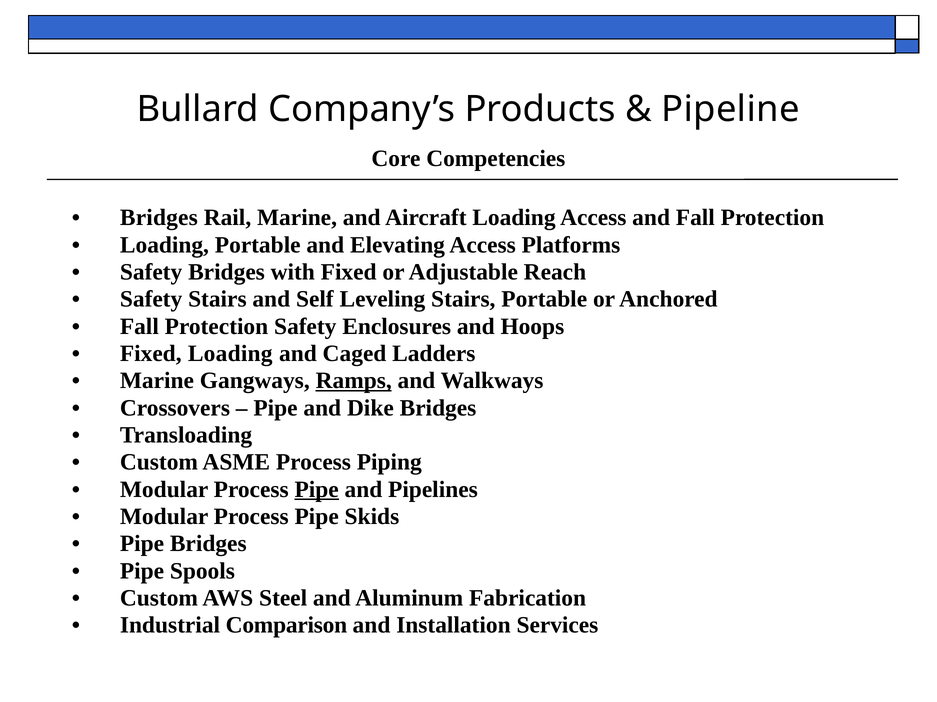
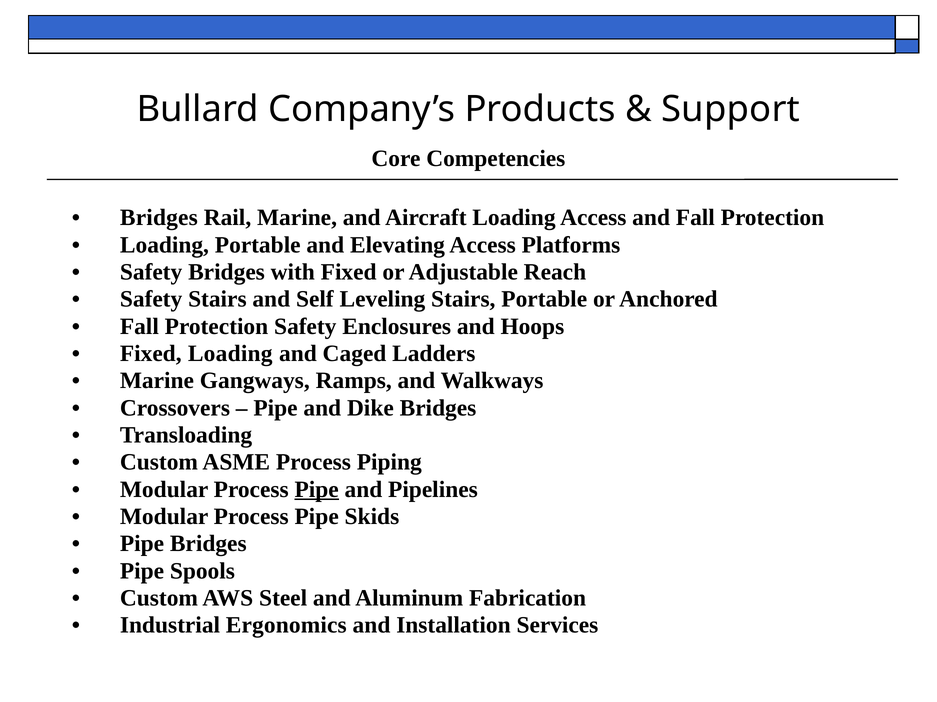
Pipeline: Pipeline -> Support (731, 110)
Ramps underline: present -> none (354, 381)
Comparison: Comparison -> Ergonomics (286, 626)
